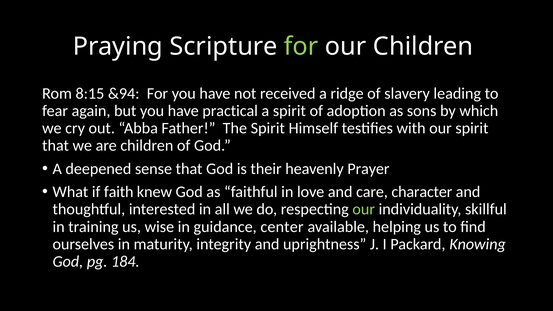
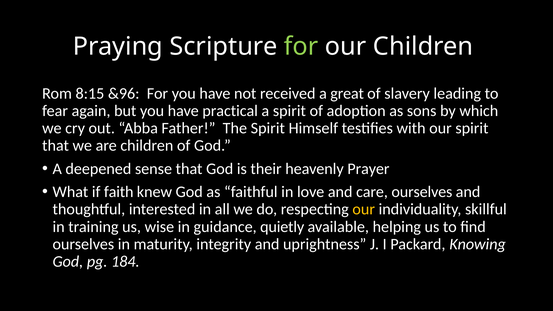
&94: &94 -> &96 (124, 93)
ridge: ridge -> great (347, 93)
care character: character -> ourselves (422, 192)
our colour: light green -> yellow (364, 209)
center: center -> quietly (282, 227)
